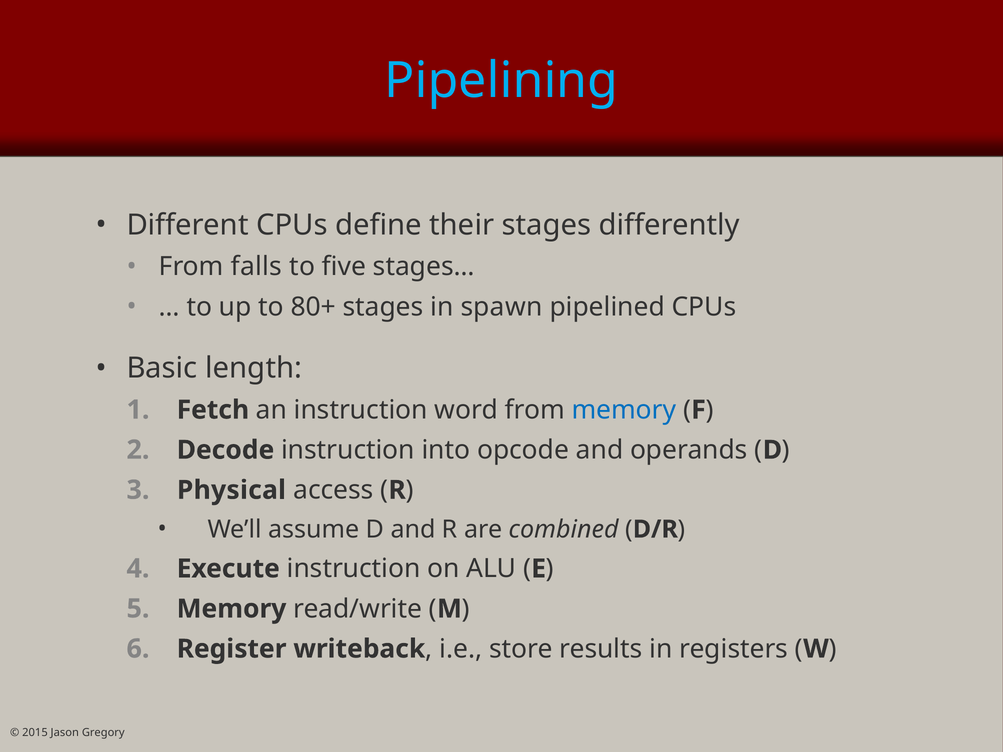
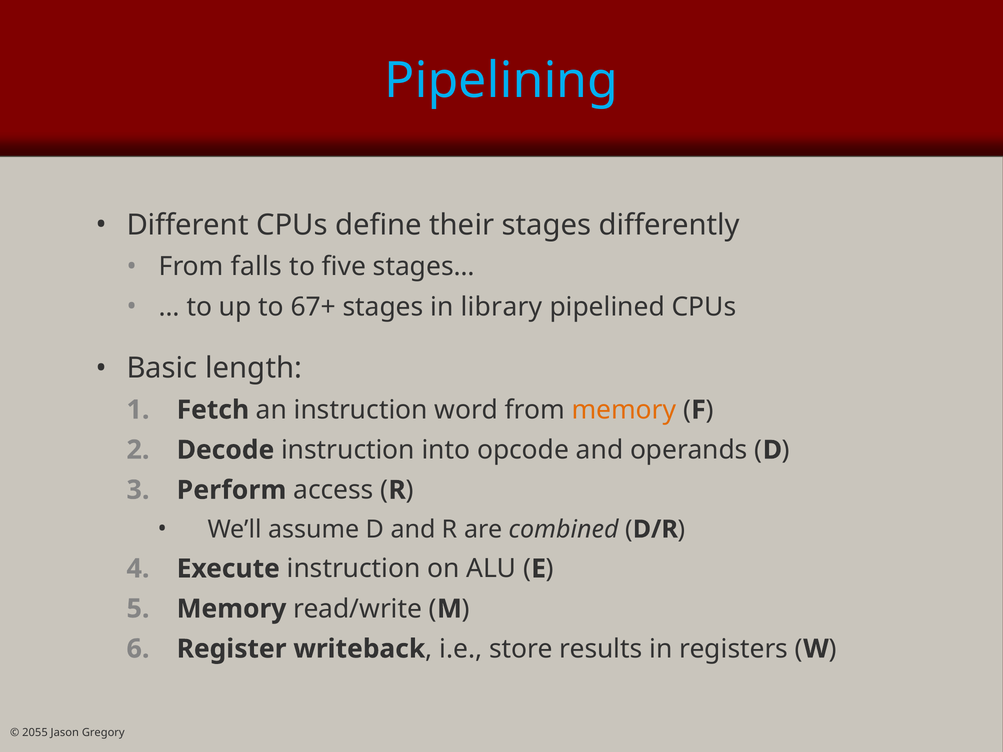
80+: 80+ -> 67+ (313, 307)
spawn: spawn -> library (502, 307)
memory colour: blue -> orange (624, 410)
Physical: Physical -> Perform (231, 490)
2015: 2015 -> 2055 (35, 733)
